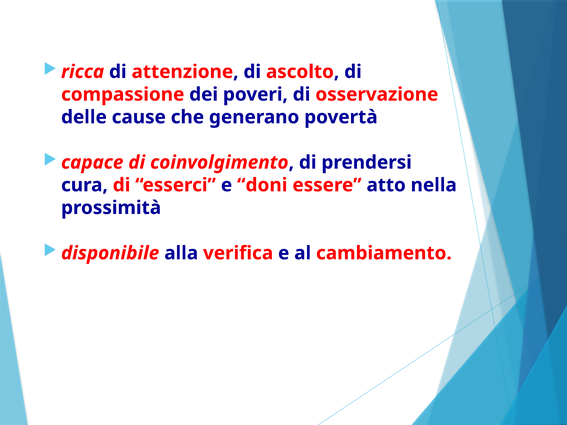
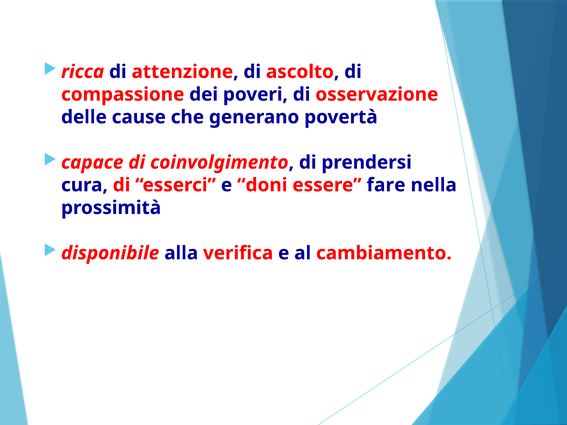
atto: atto -> fare (386, 185)
